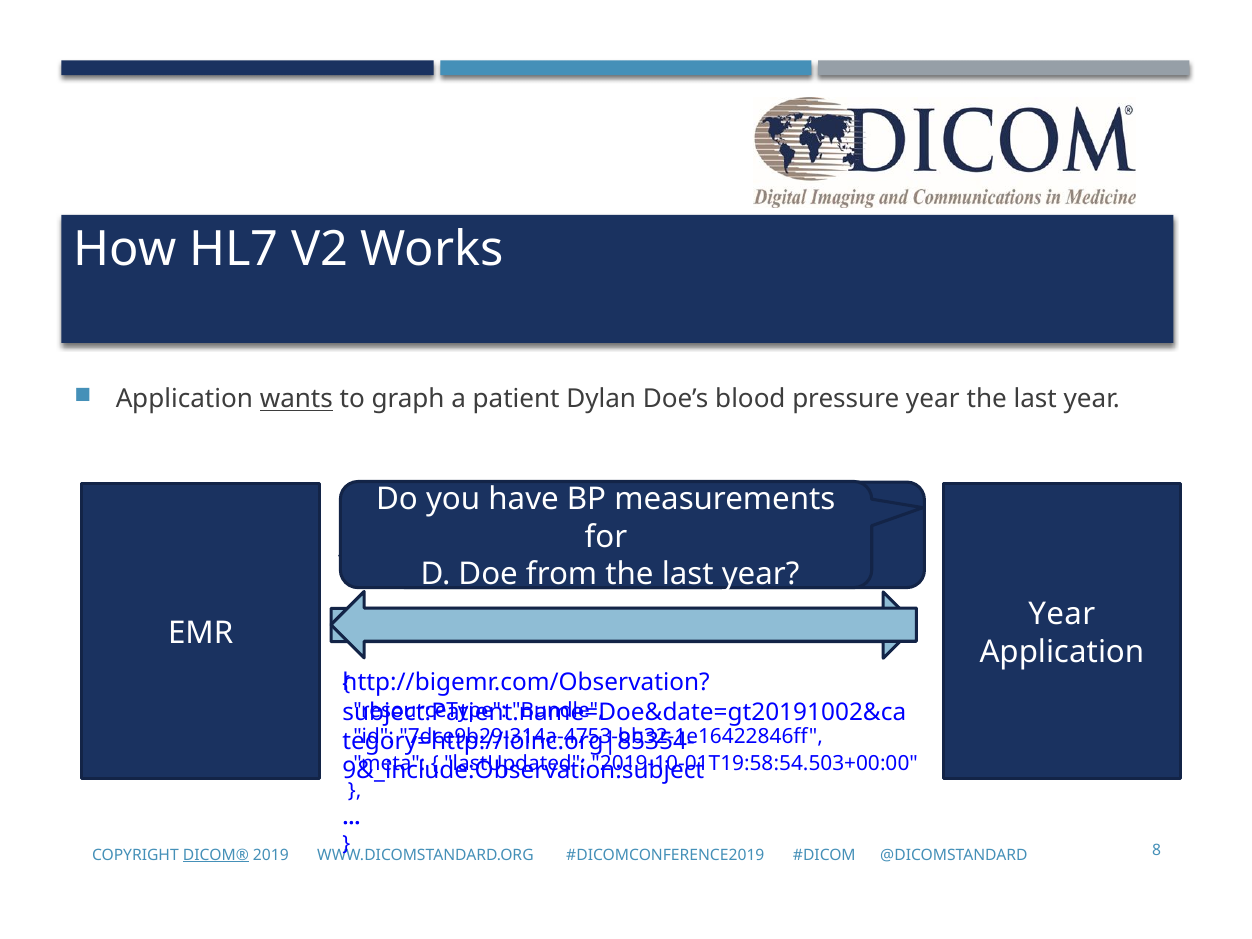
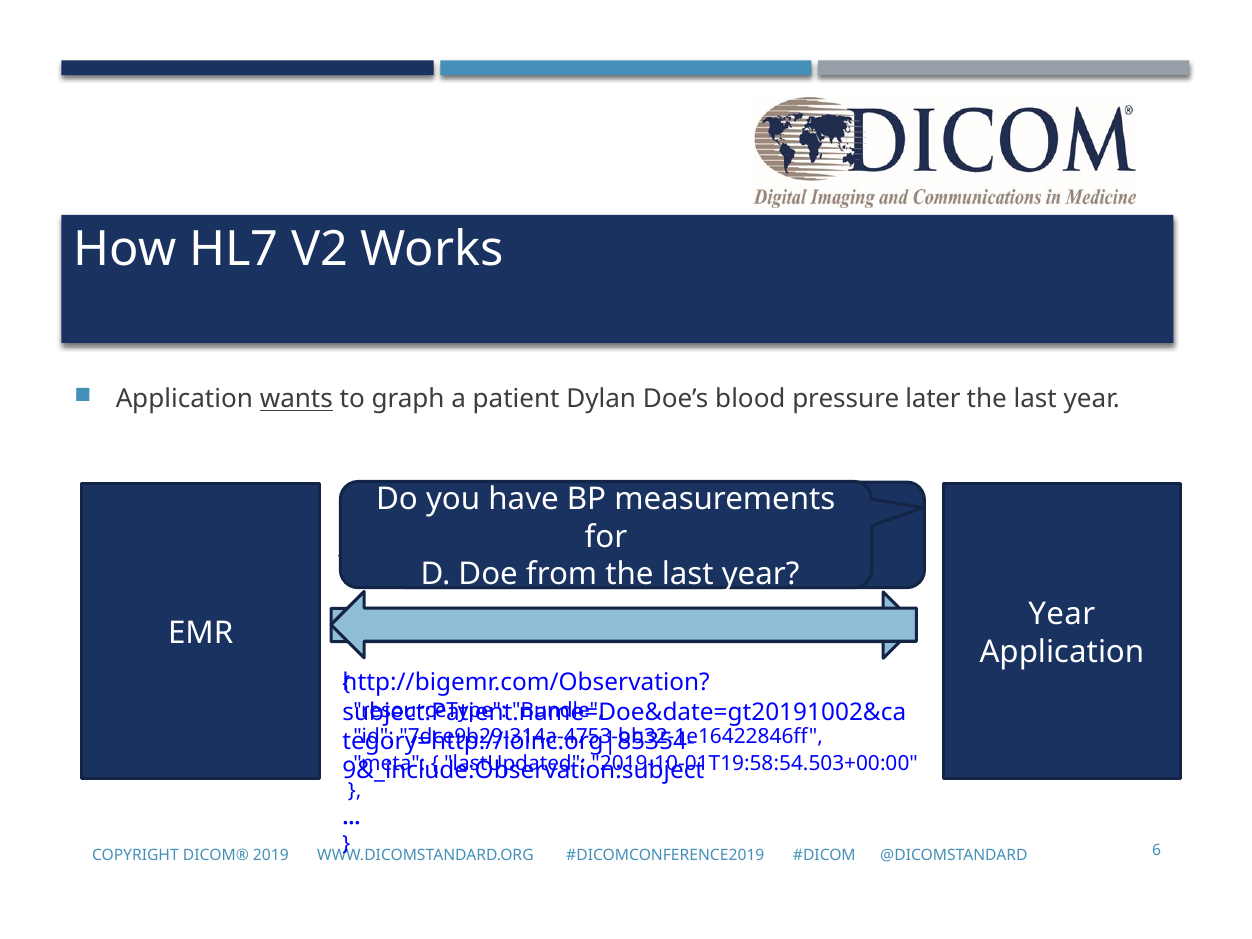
pressure year: year -> later (933, 399)
DICOM® underline: present -> none (216, 855)
8: 8 -> 6 (1157, 851)
